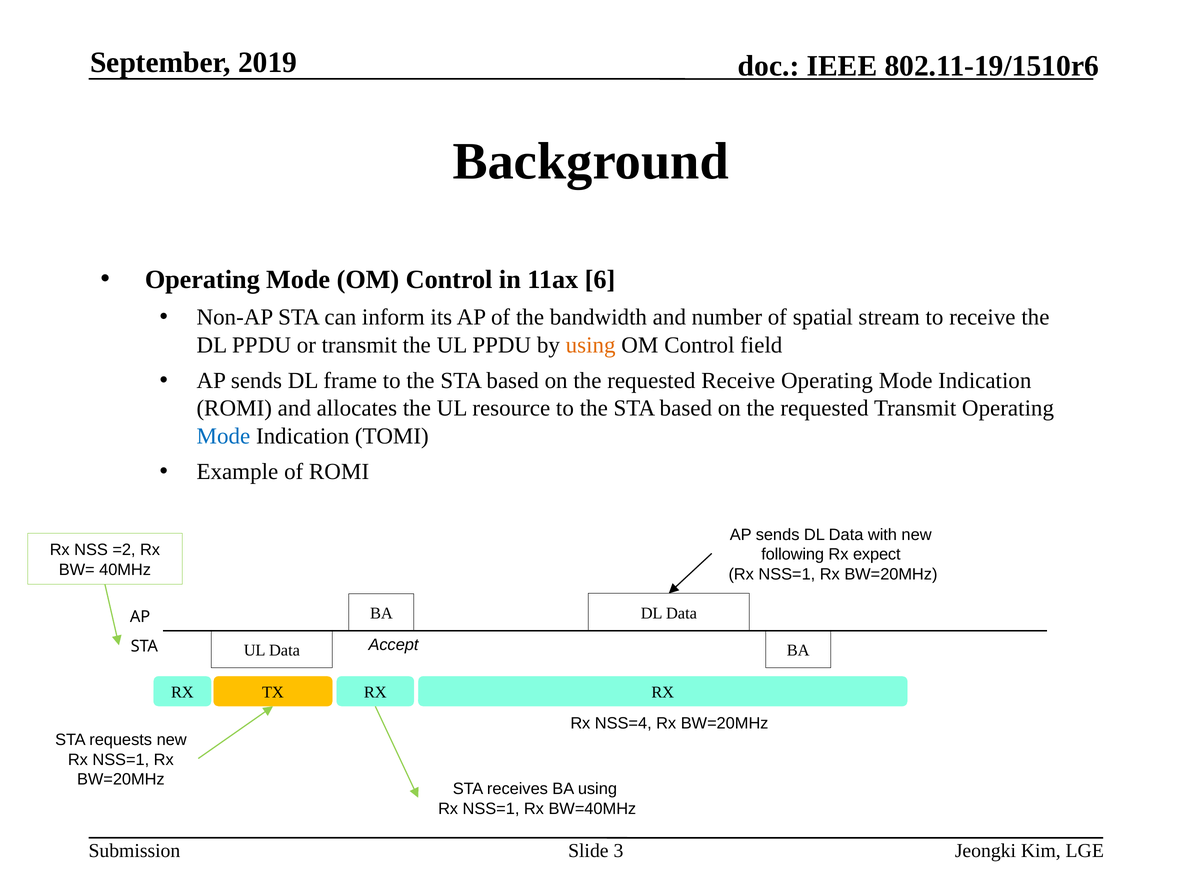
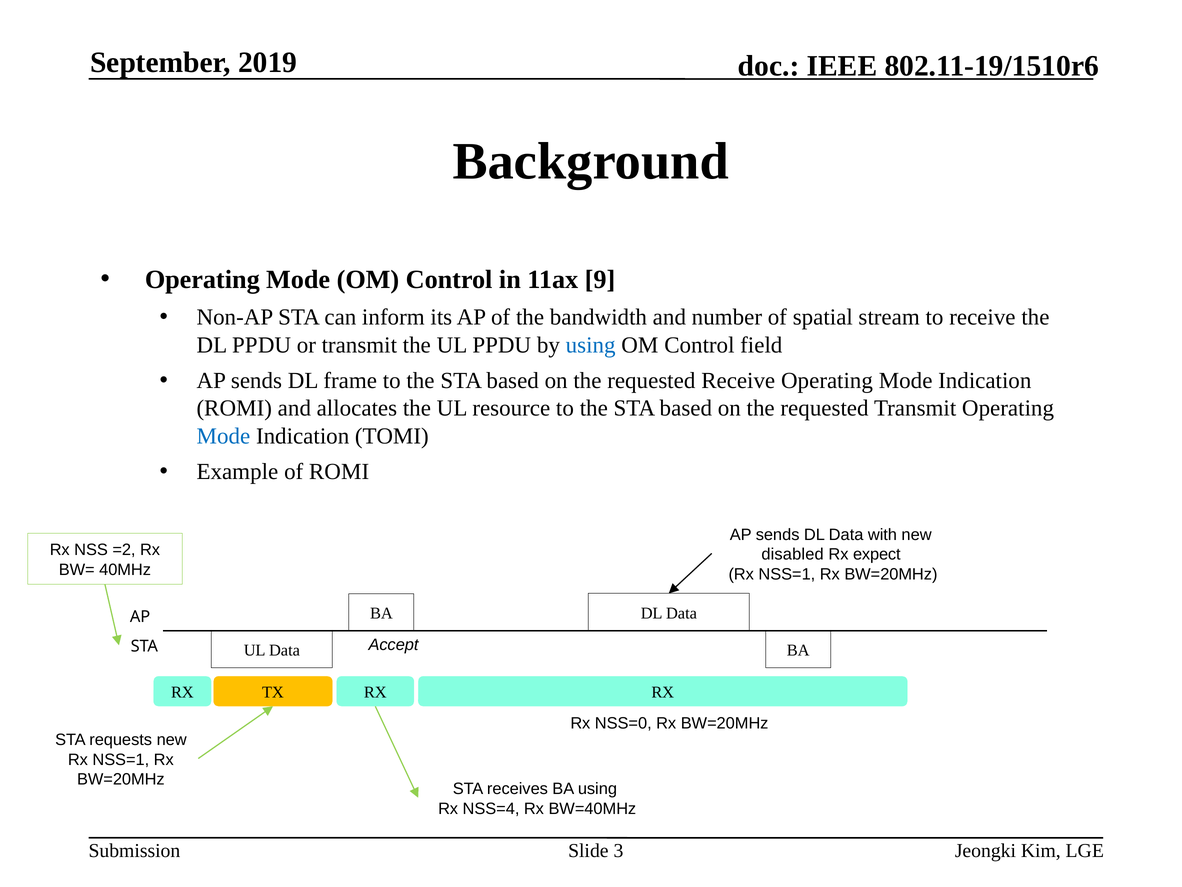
6: 6 -> 9 (600, 280)
using colour: orange -> blue (591, 345)
following: following -> disabled (793, 554)
NSS=4: NSS=4 -> NSS=0 (623, 723)
NSS=1: NSS=1 -> NSS=4 (491, 808)
